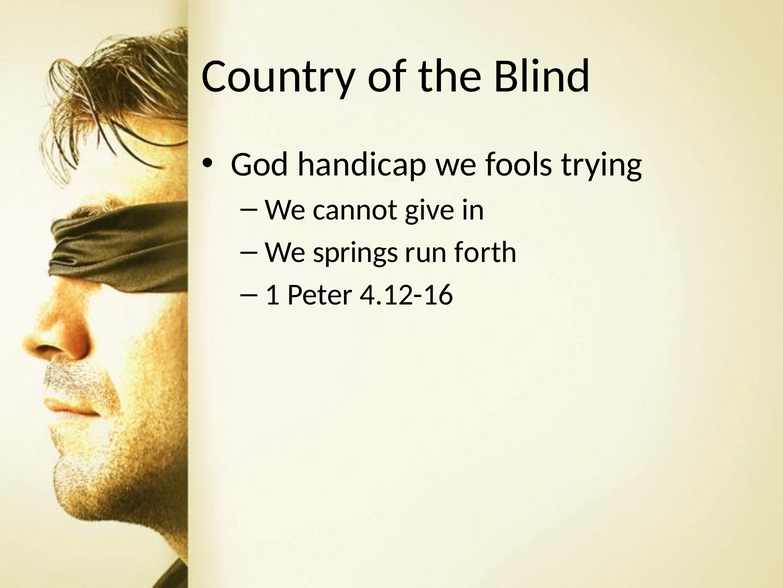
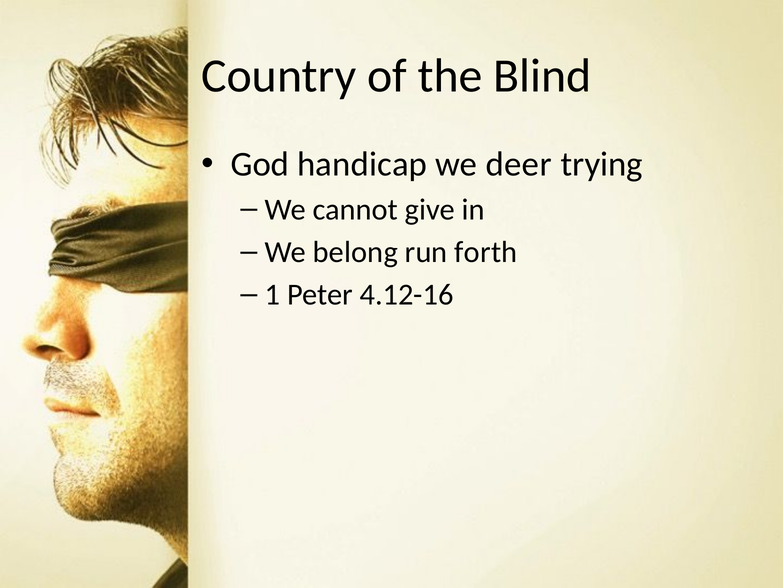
fools: fools -> deer (519, 164)
springs: springs -> belong (355, 252)
